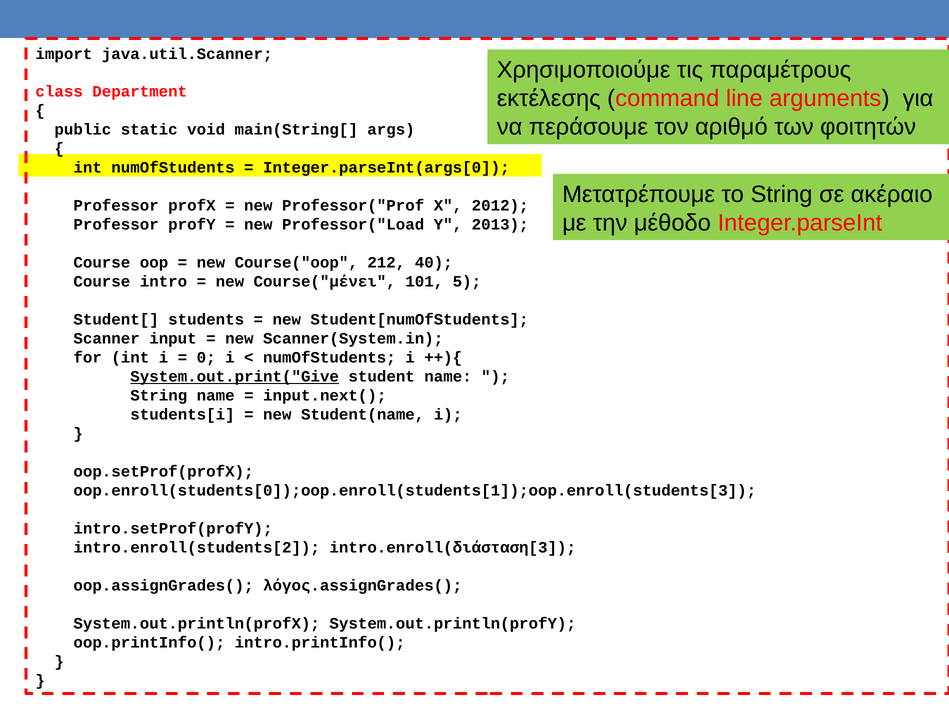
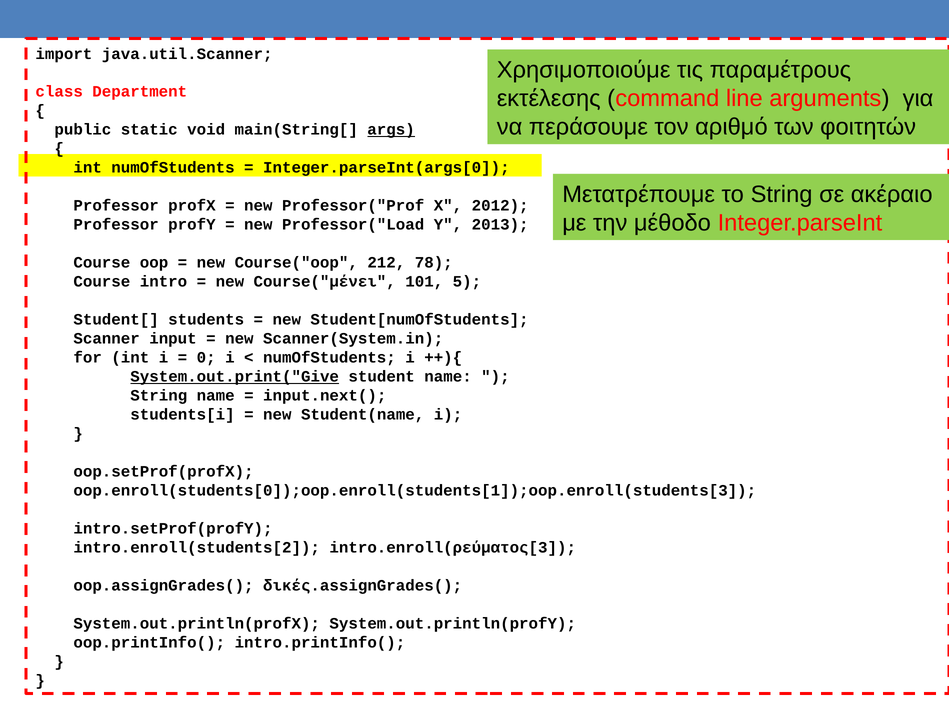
args underline: none -> present (391, 130)
40: 40 -> 78 (434, 263)
intro.enroll(διάσταση[3: intro.enroll(διάσταση[3 -> intro.enroll(ρεύματος[3 (453, 547)
λόγος.assignGrades(: λόγος.assignGrades( -> δικές.assignGrades( (363, 585)
